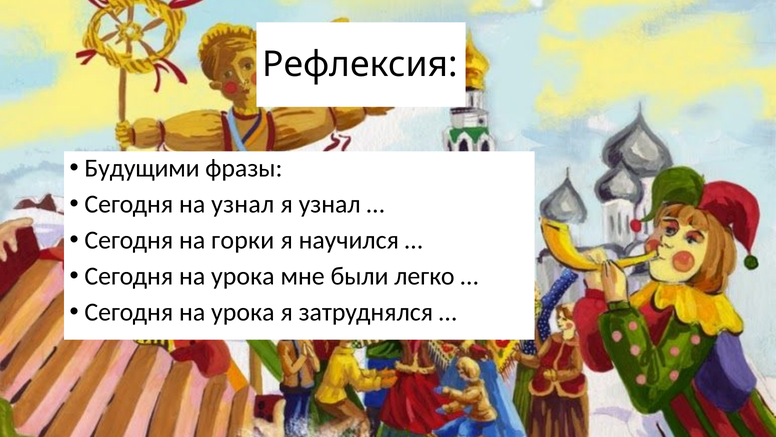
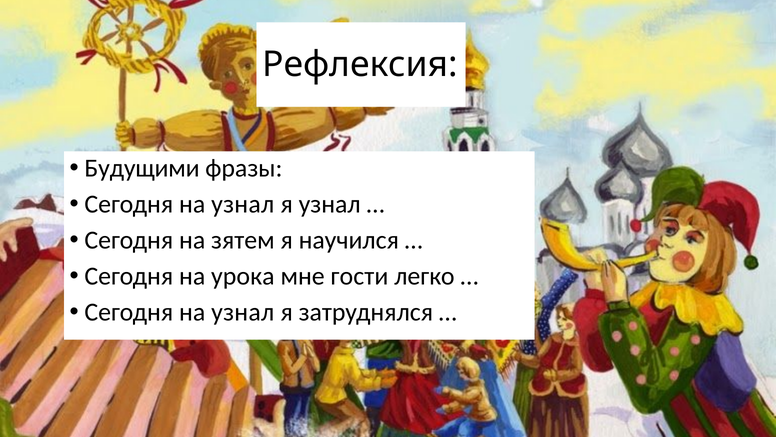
горки: горки -> зятем (243, 240)
были: были -> гости (359, 276)
урока: урока -> узнал (243, 312)
